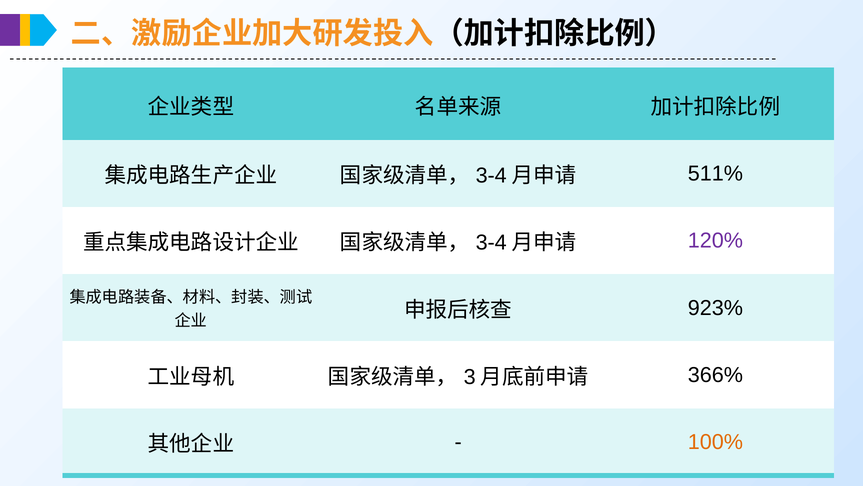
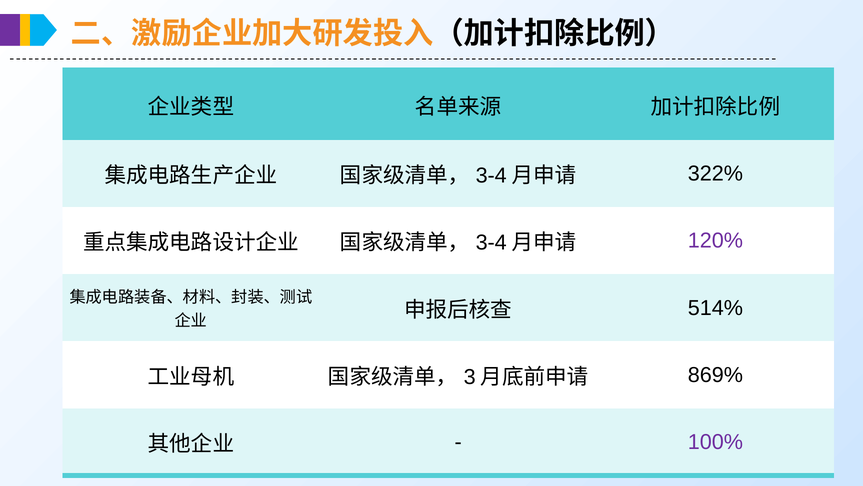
511%: 511% -> 322% (715, 174)
923%: 923% -> 514% (715, 308)
366%: 366% -> 869% (715, 375)
100% colour: orange -> purple (715, 442)
